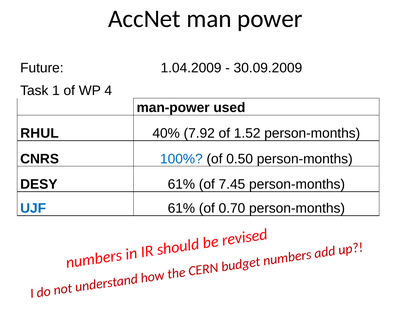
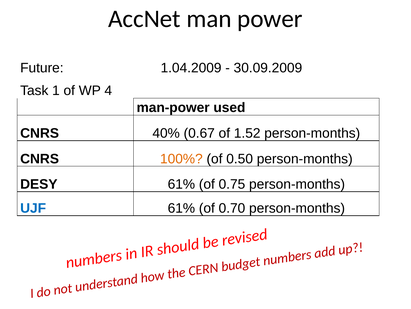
RHUL: RHUL -> CNRS (40, 133)
7.92: 7.92 -> 0.67 (199, 133)
100% colour: blue -> orange (181, 158)
7.45: 7.45 -> 0.75 (232, 184)
